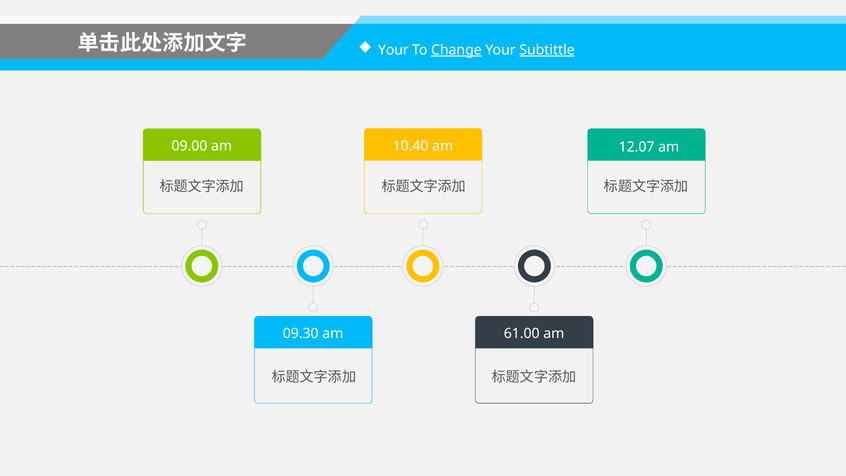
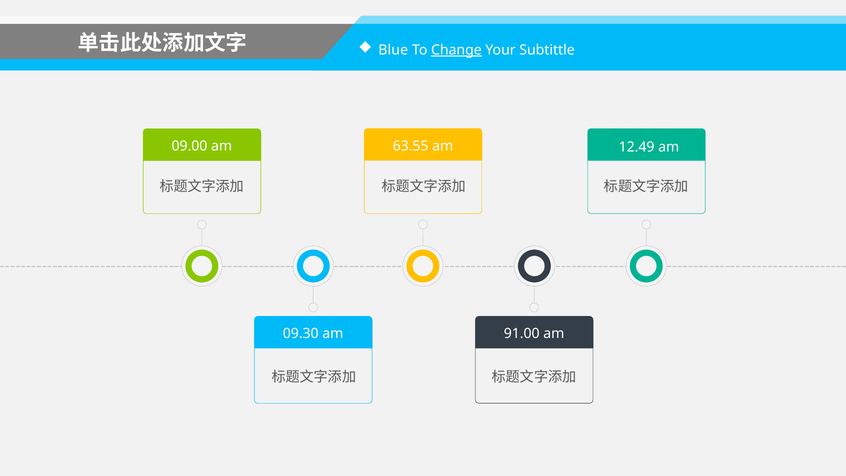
Your: Your -> Blue (393, 50)
Subtittle underline: present -> none (547, 50)
10.40: 10.40 -> 63.55 (411, 146)
12.07: 12.07 -> 12.49 (637, 147)
61.00: 61.00 -> 91.00 (522, 334)
